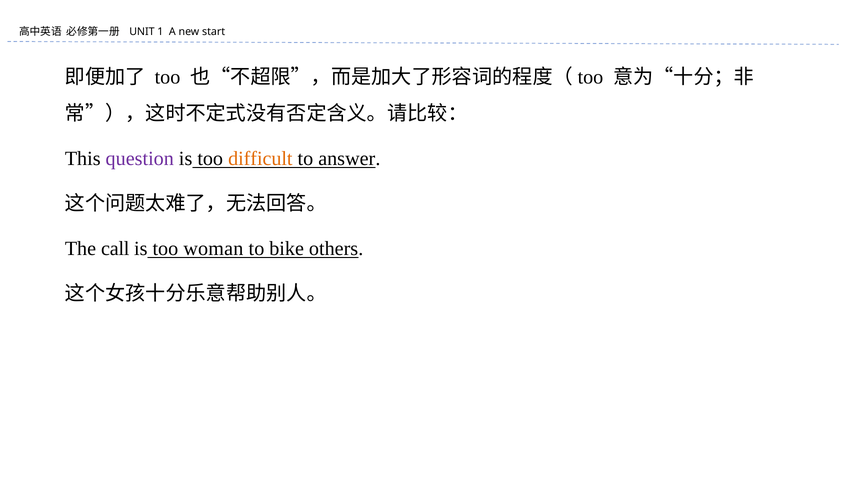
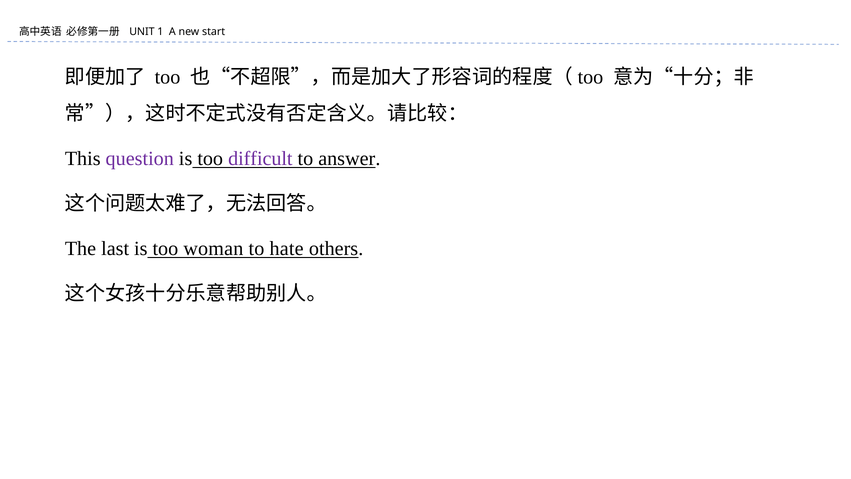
difficult colour: orange -> purple (260, 158)
call: call -> last (115, 248)
bike: bike -> hate (287, 248)
